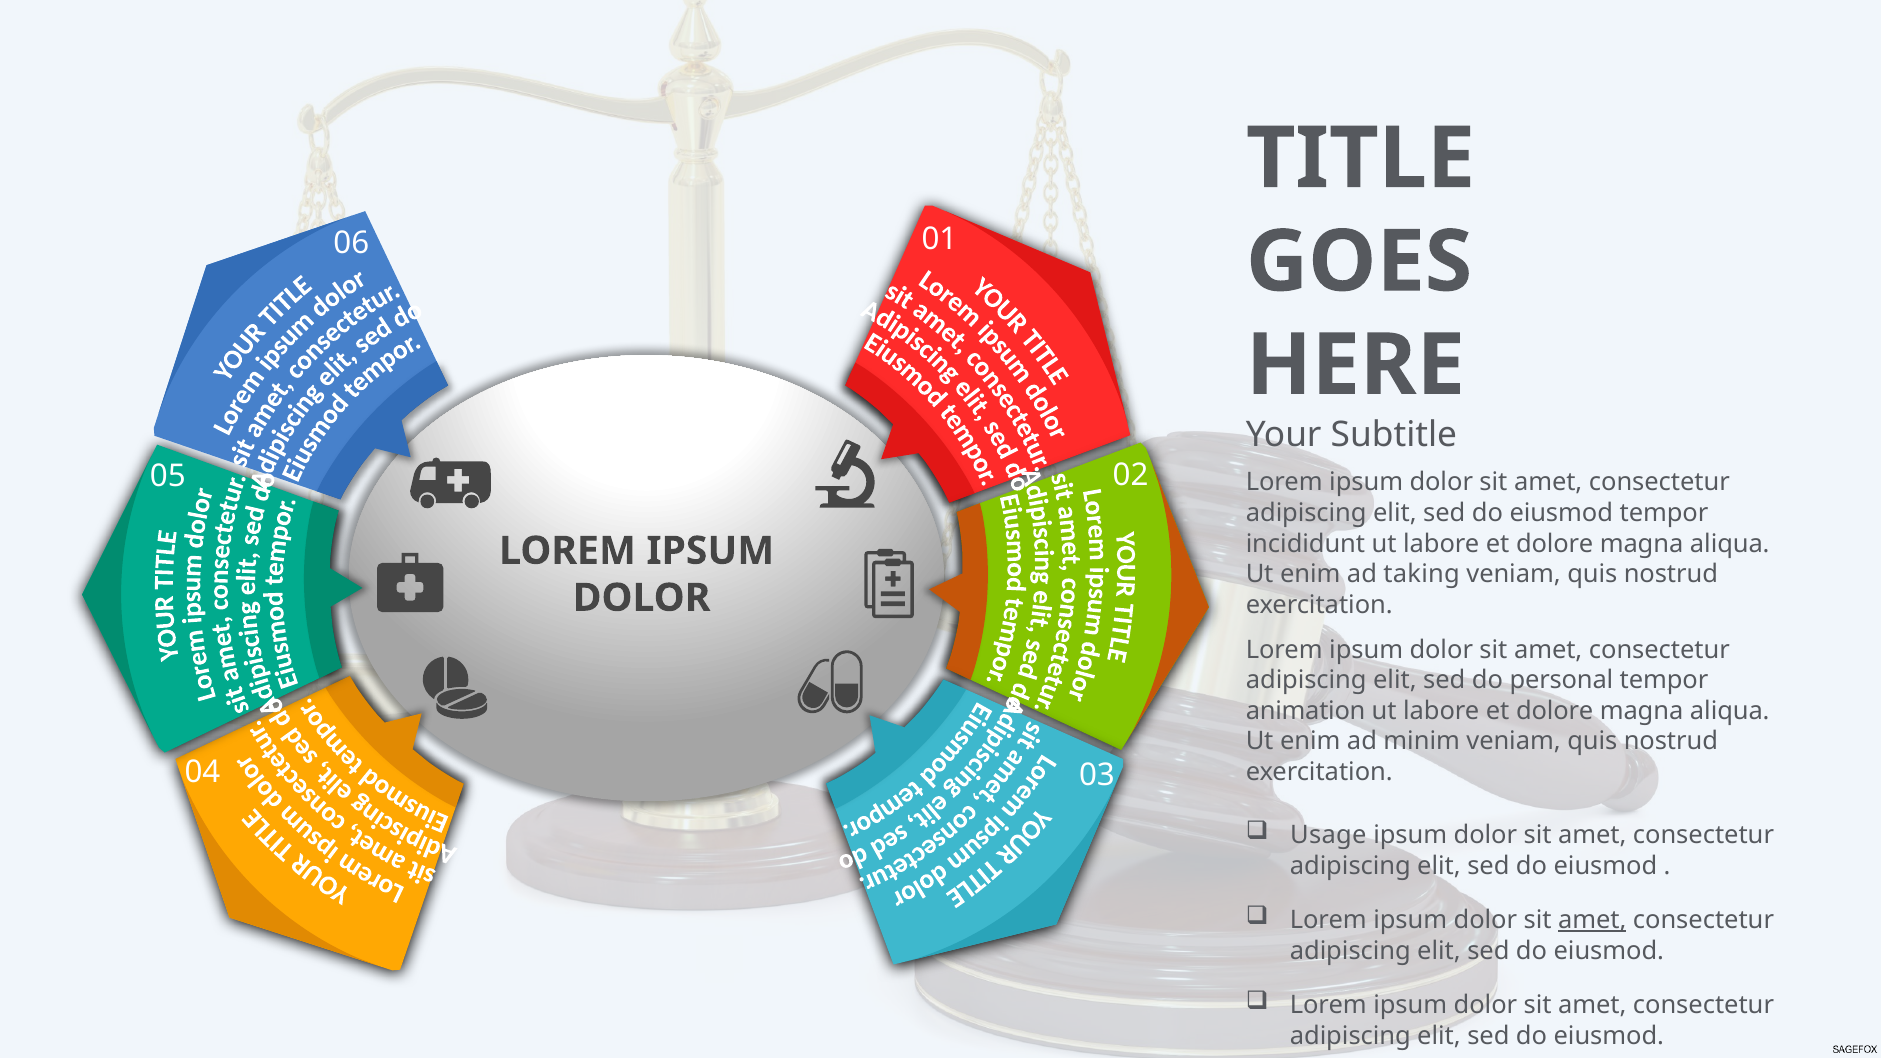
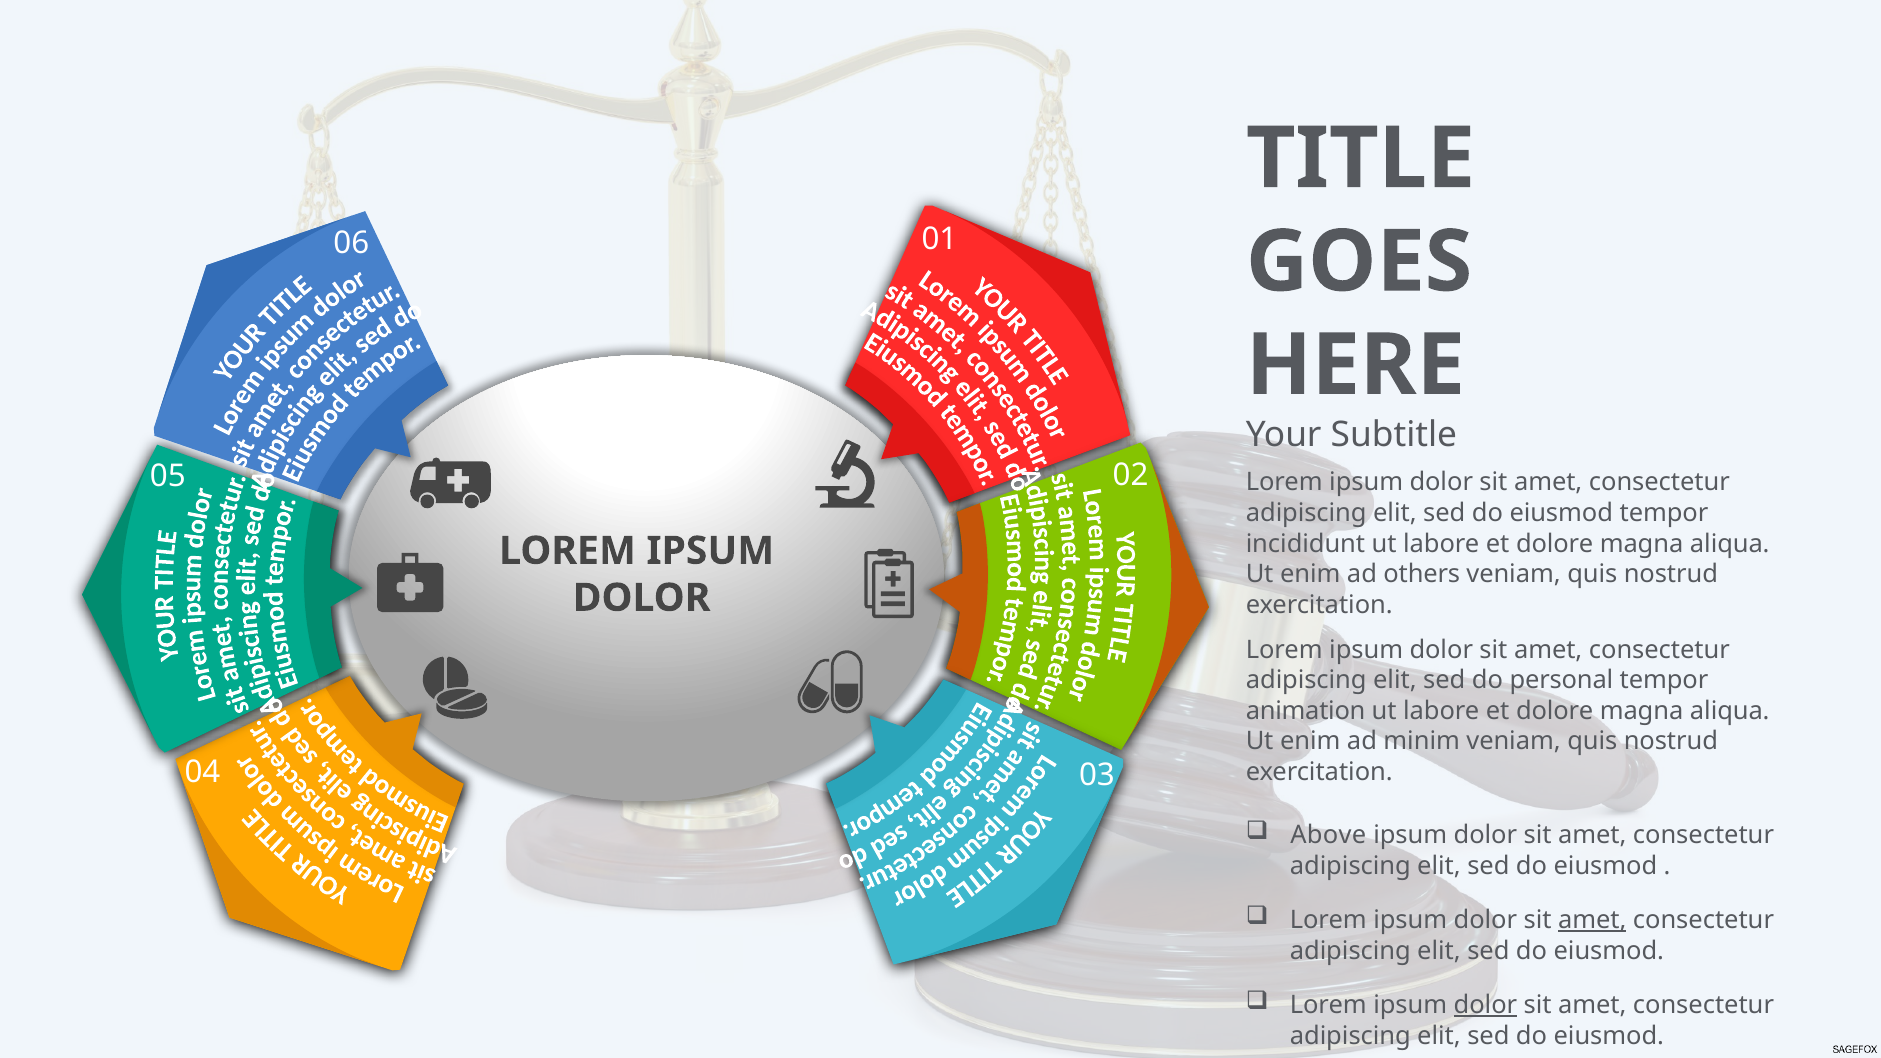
taking: taking -> others (1422, 574)
Usage: Usage -> Above (1328, 836)
dolor underline: none -> present (1485, 1005)
